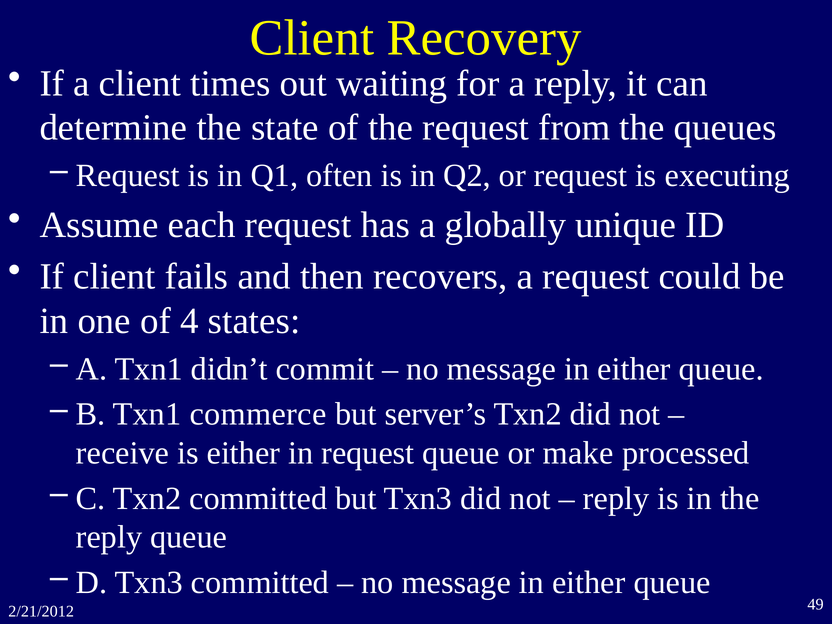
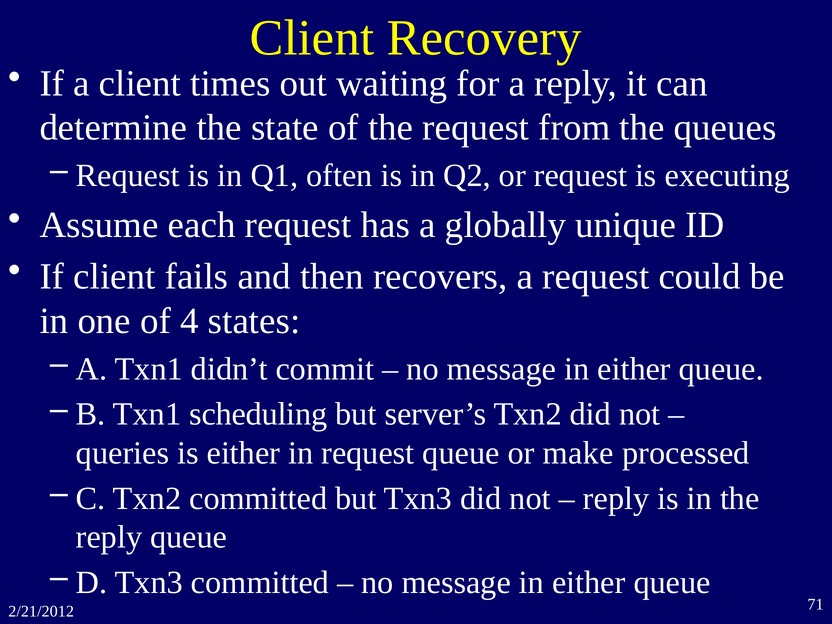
commerce: commerce -> scheduling (258, 414)
receive: receive -> queries (123, 453)
49: 49 -> 71 (816, 604)
